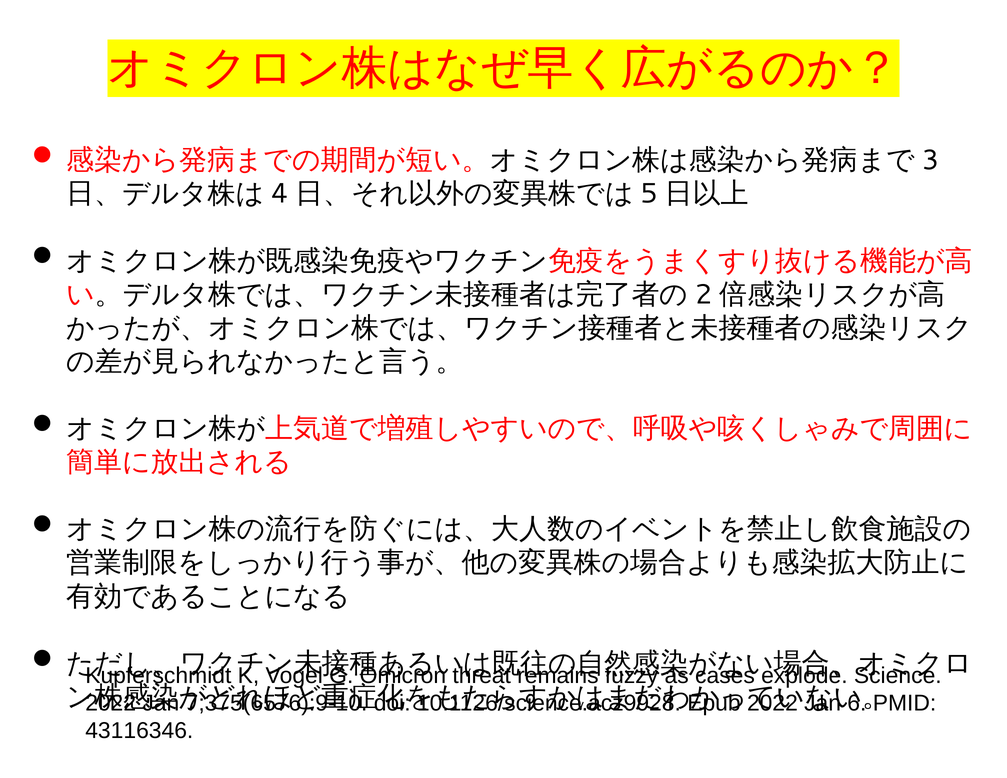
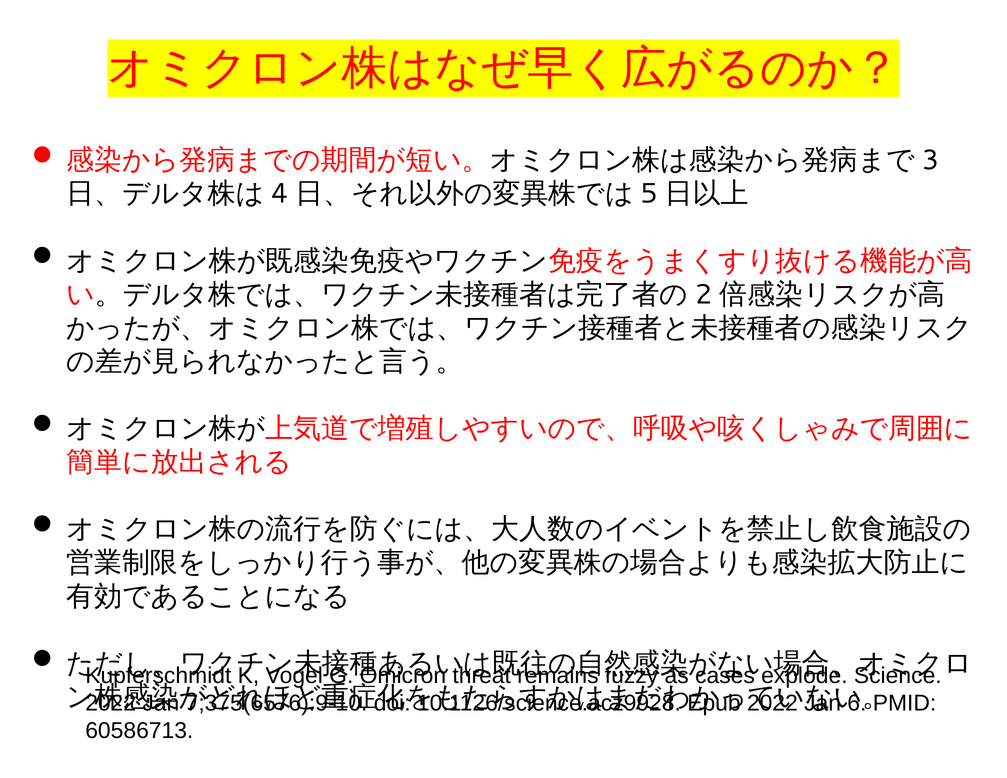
43116346: 43116346 -> 60586713 (139, 731)
